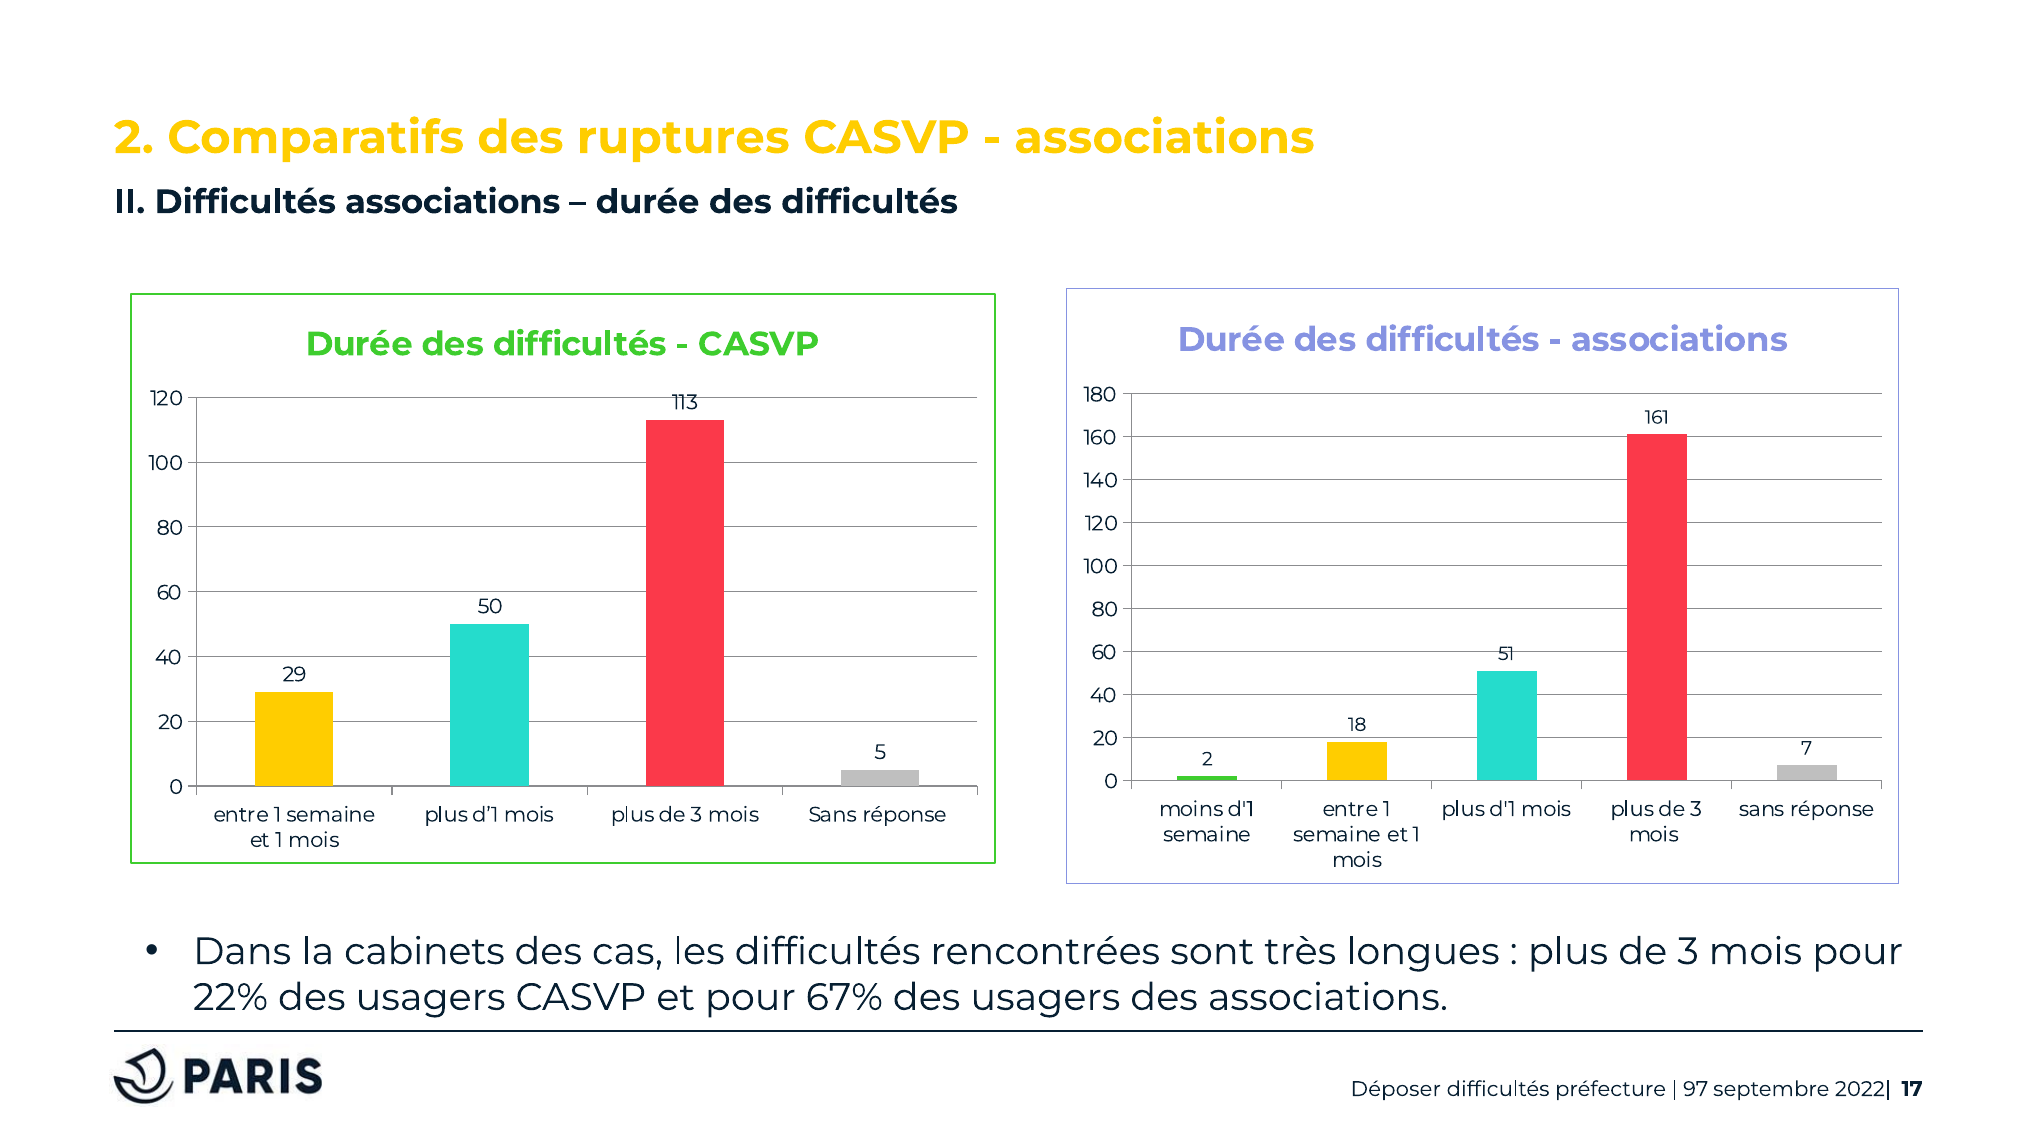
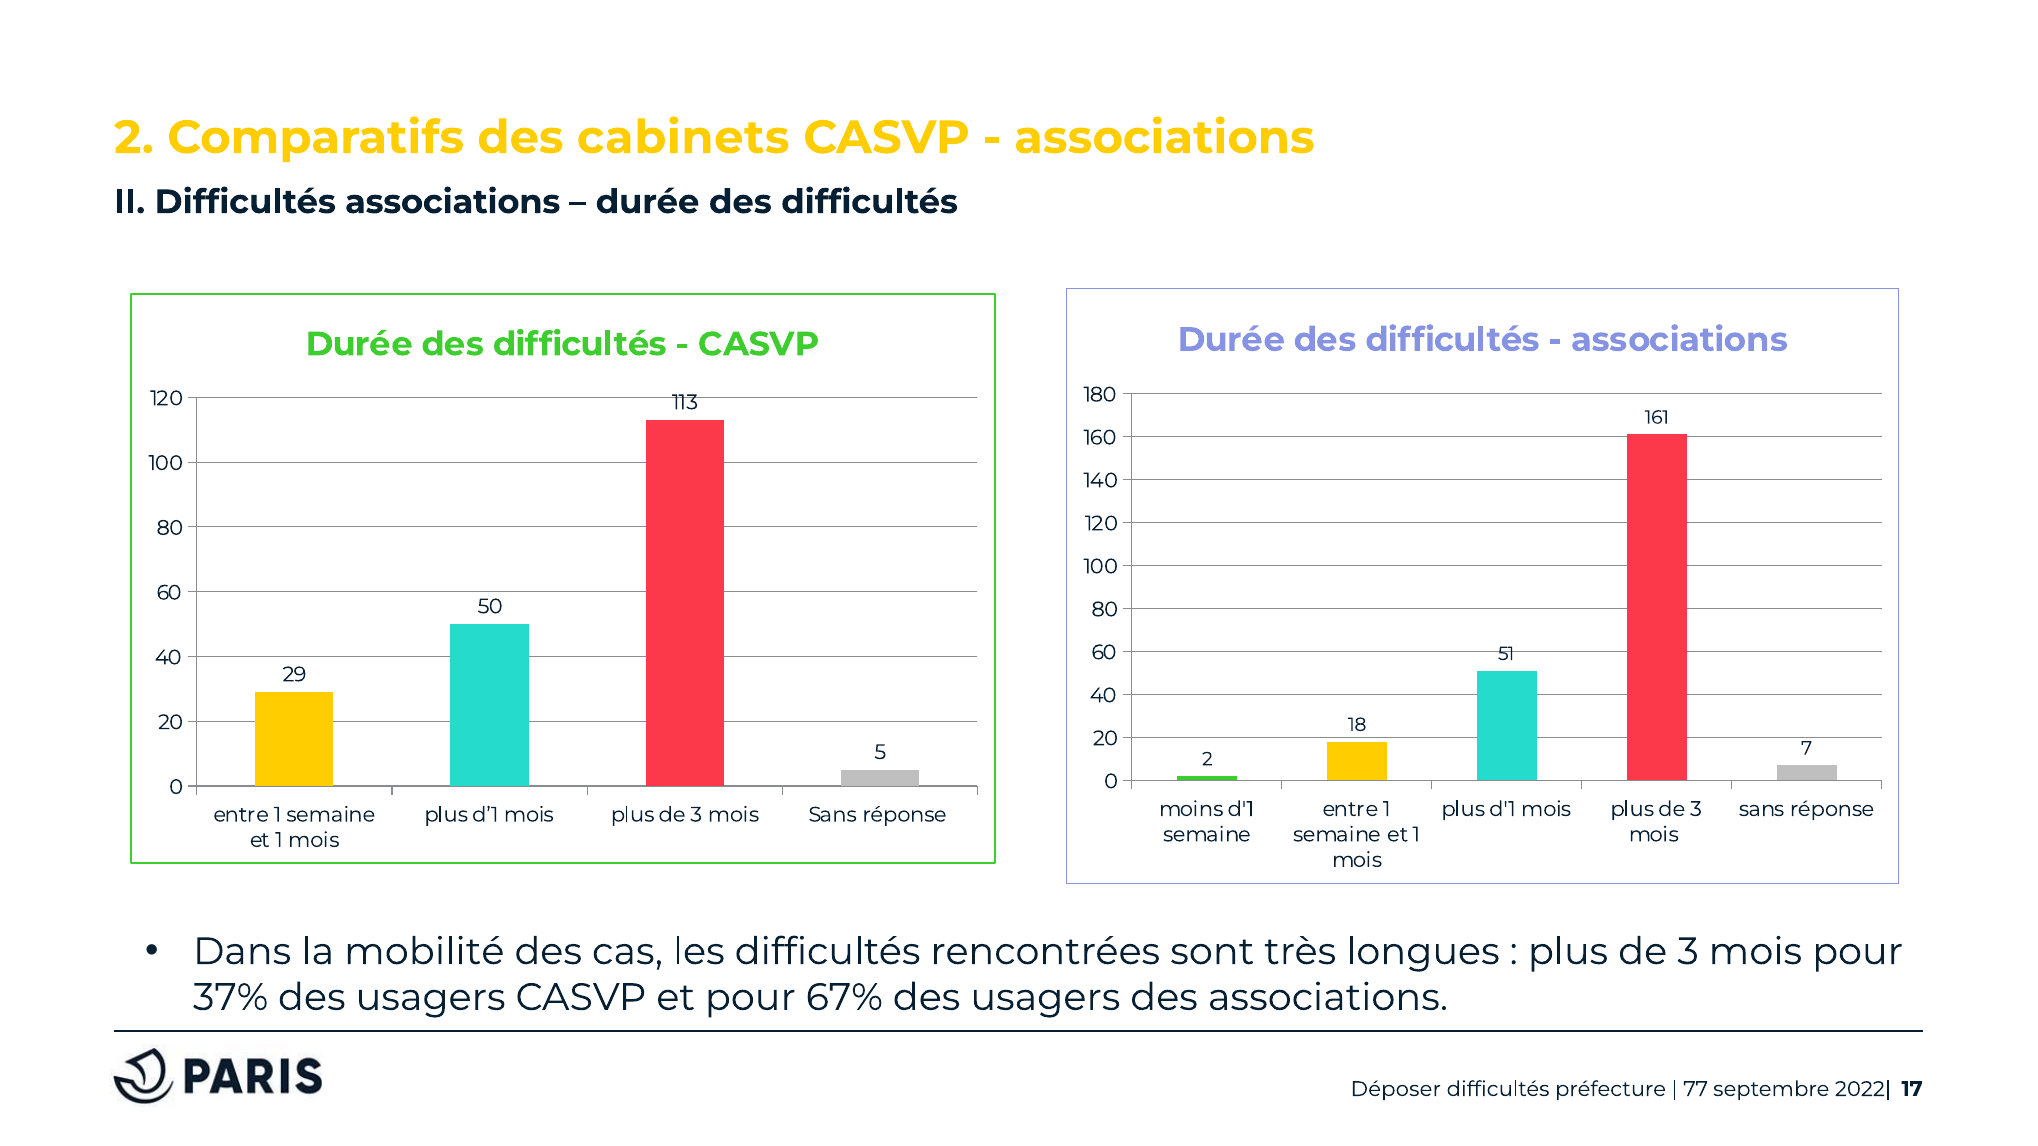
ruptures: ruptures -> cabinets (683, 138)
cabinets: cabinets -> mobilité (424, 952)
22%: 22% -> 37% (231, 998)
97: 97 -> 77 (1696, 1089)
